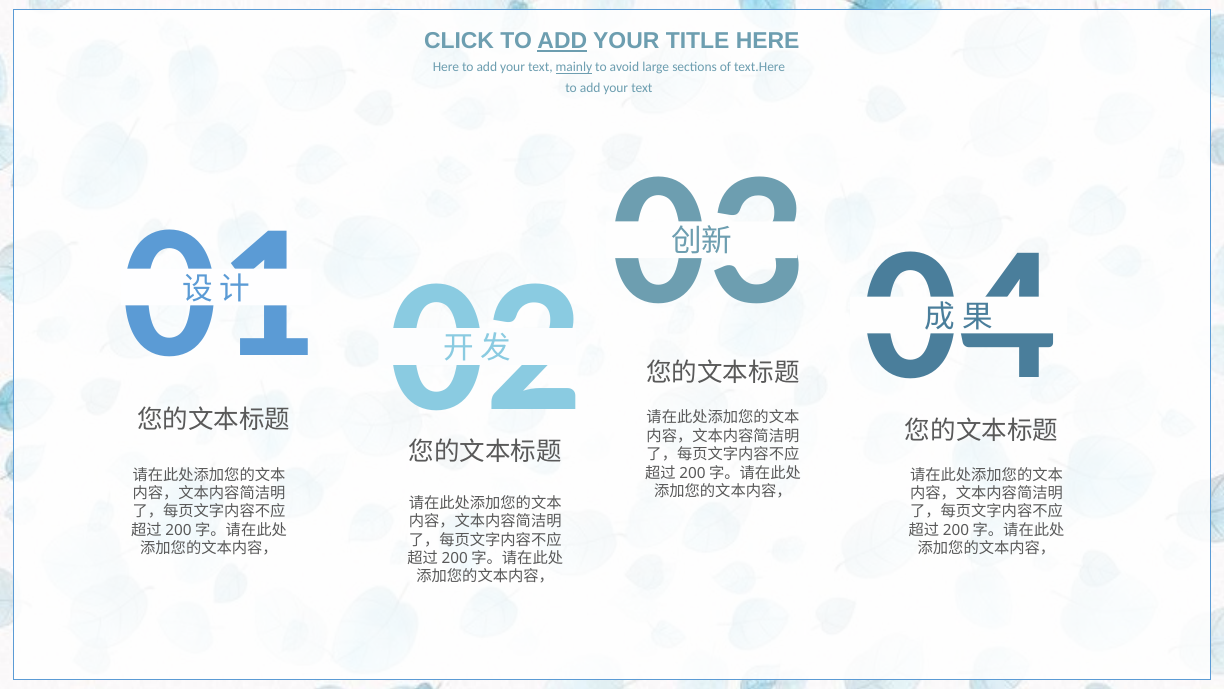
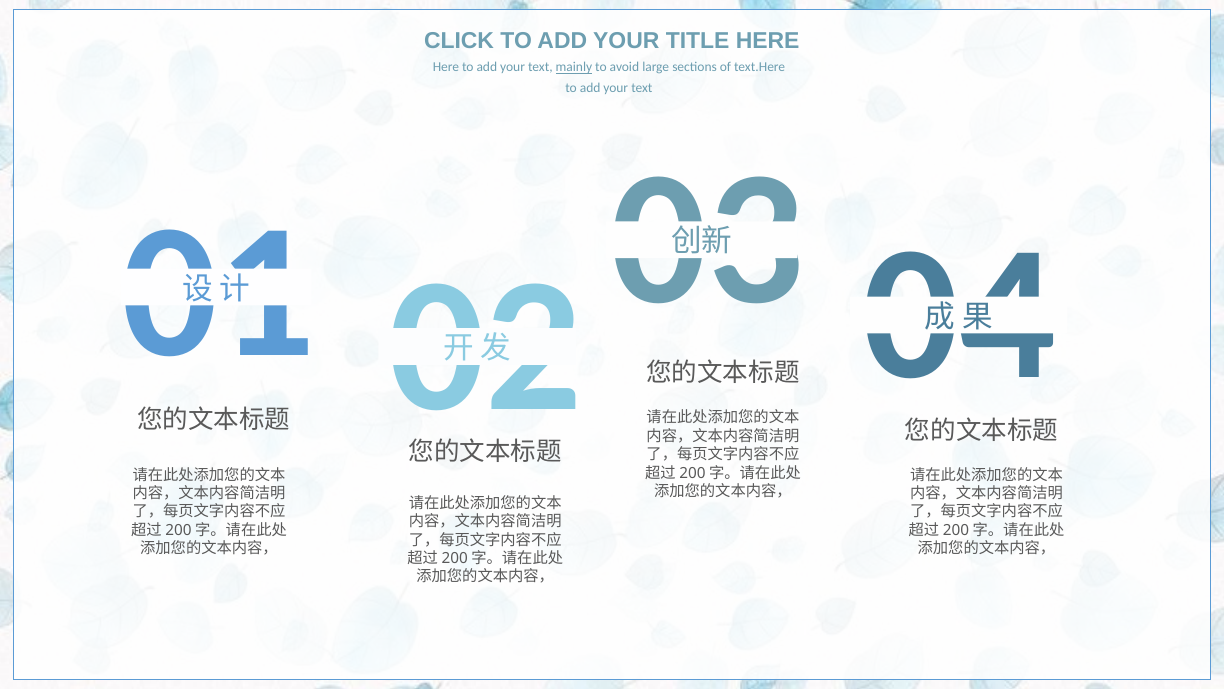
ADD underline: present -> none (562, 41)
